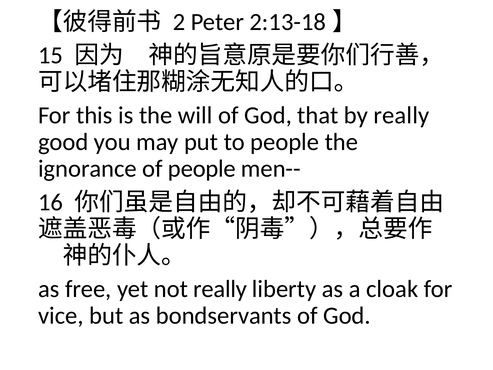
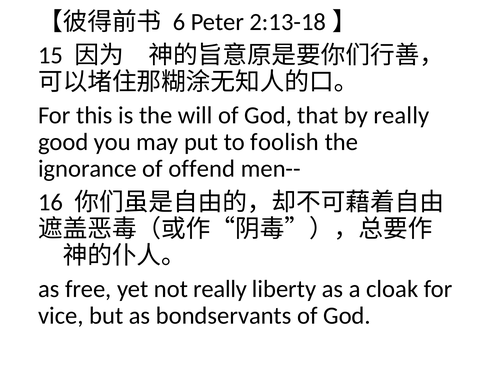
2: 2 -> 6 (179, 22)
to people: people -> foolish (285, 142)
of people: people -> offend (202, 169)
